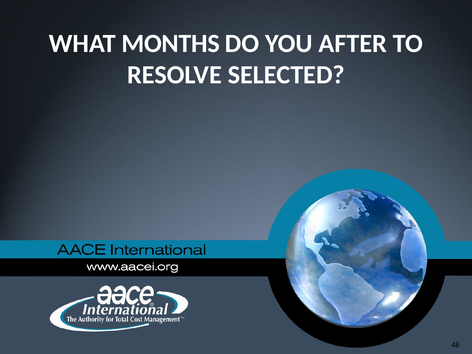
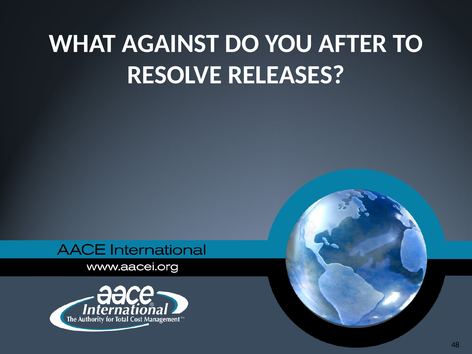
MONTHS: MONTHS -> AGAINST (171, 44)
SELECTED: SELECTED -> RELEASES (286, 75)
